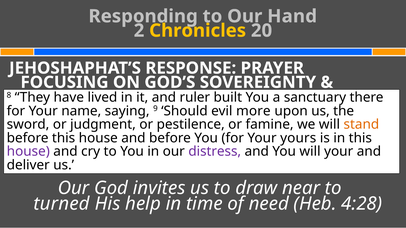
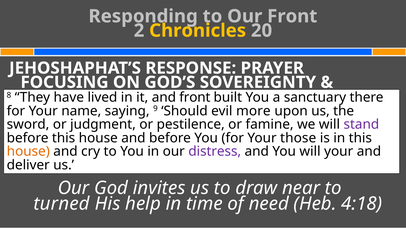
Our Hand: Hand -> Front (292, 16)
and ruler: ruler -> front (195, 98)
stand colour: orange -> purple (361, 125)
yours: yours -> those (298, 138)
house colour: purple -> orange (28, 152)
4:28: 4:28 -> 4:18 (362, 204)
